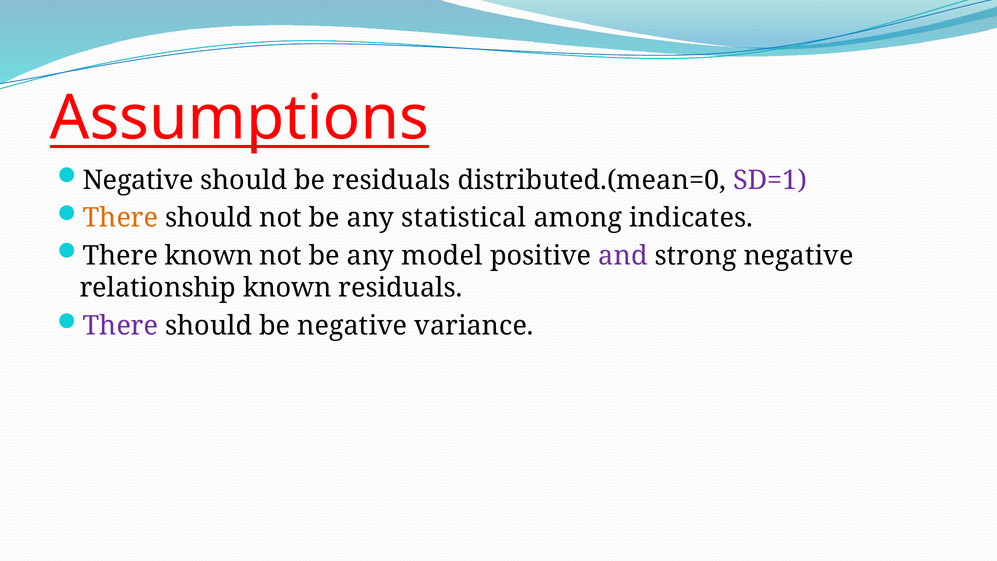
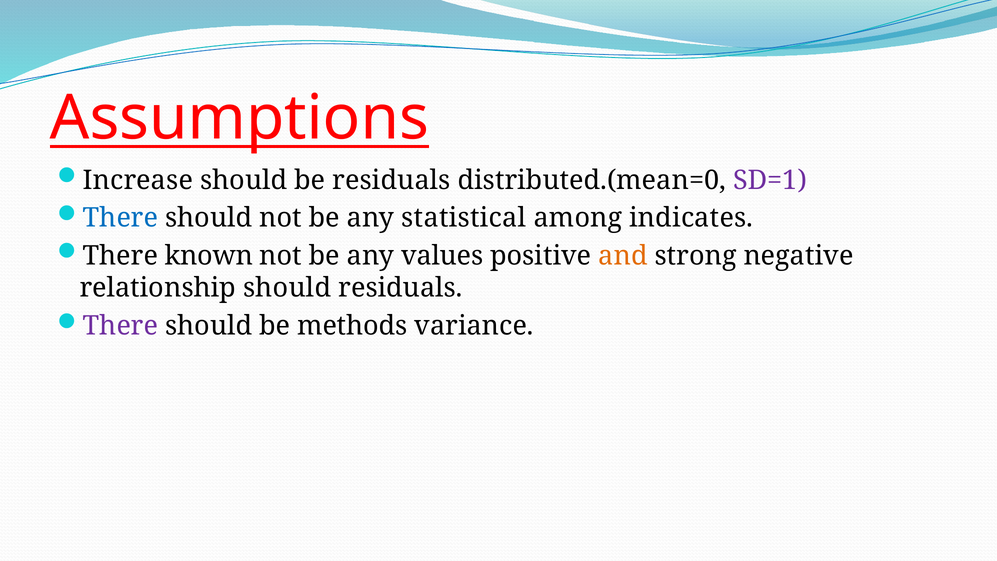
Negative: Negative -> Increase (138, 180)
There colour: orange -> blue (120, 218)
model: model -> values (442, 256)
and colour: purple -> orange (623, 256)
relationship known: known -> should (287, 288)
be negative: negative -> methods (352, 326)
